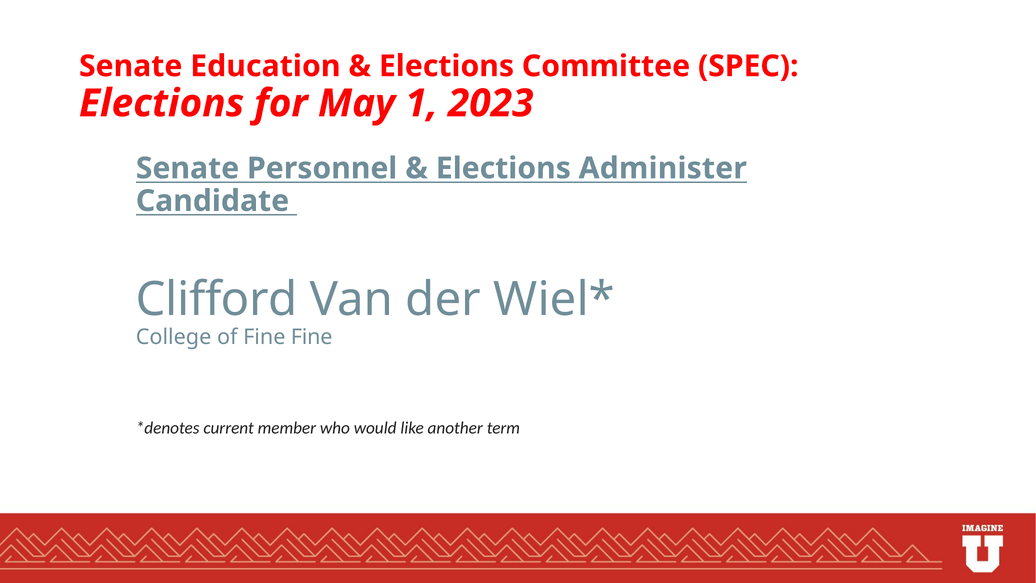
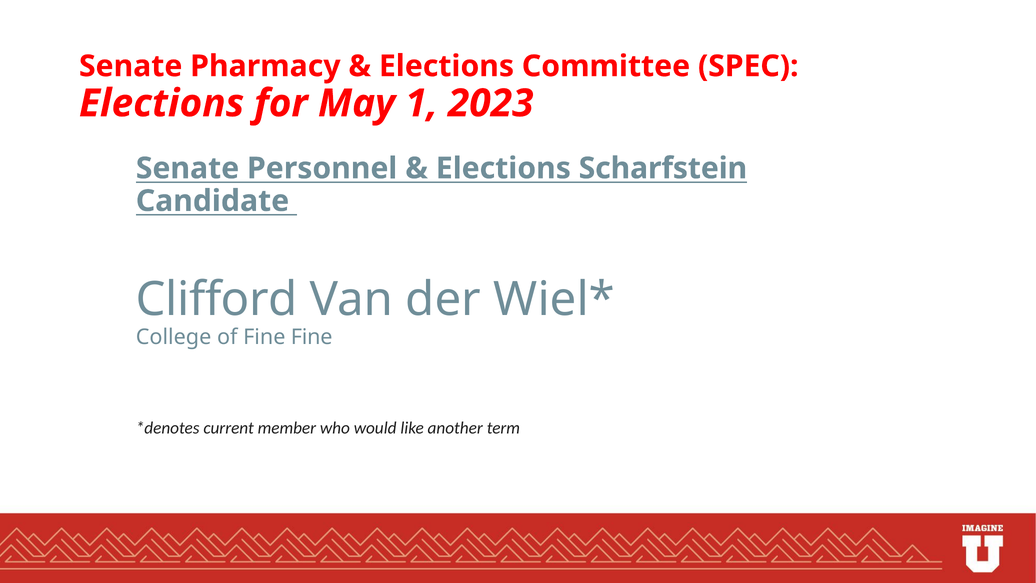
Education: Education -> Pharmacy (265, 66)
Administer: Administer -> Scharfstein (663, 168)
